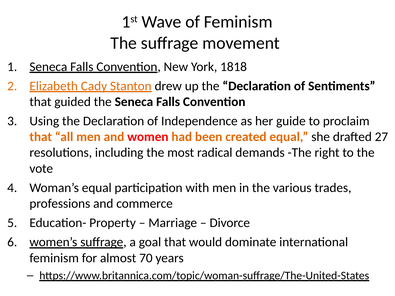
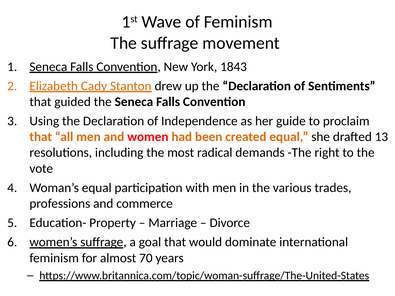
1818: 1818 -> 1843 (234, 67)
27: 27 -> 13 (381, 137)
